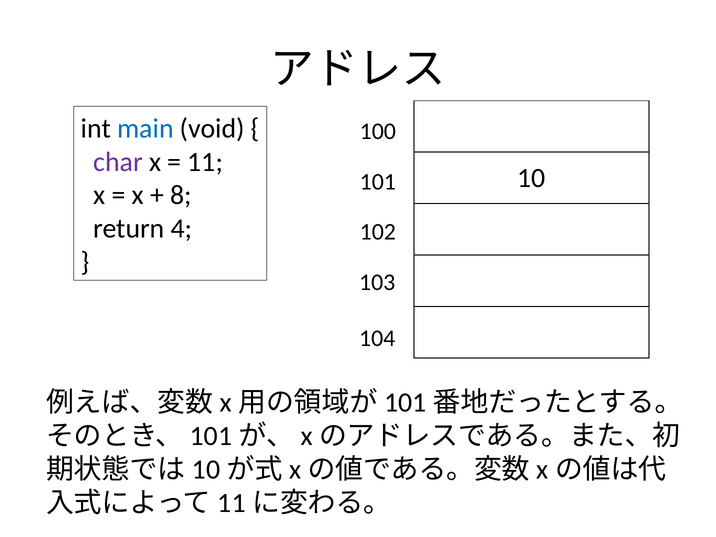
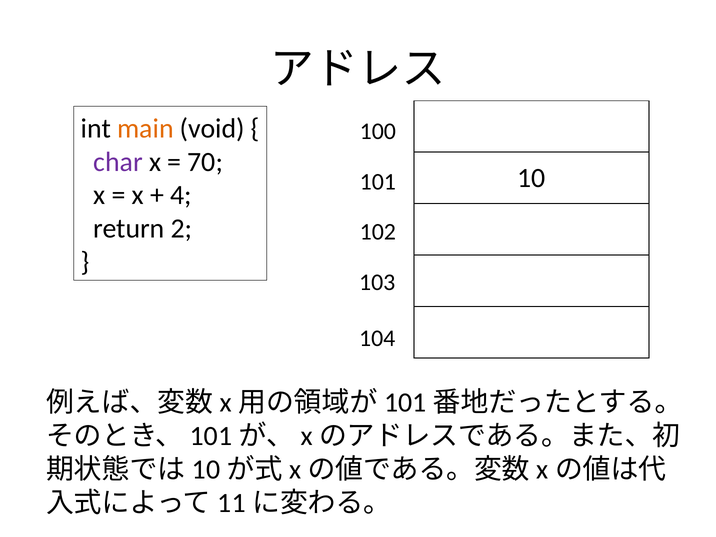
main colour: blue -> orange (145, 128)
11: 11 -> 70 (205, 162)
8: 8 -> 4 (181, 195)
4: 4 -> 2 (182, 229)
